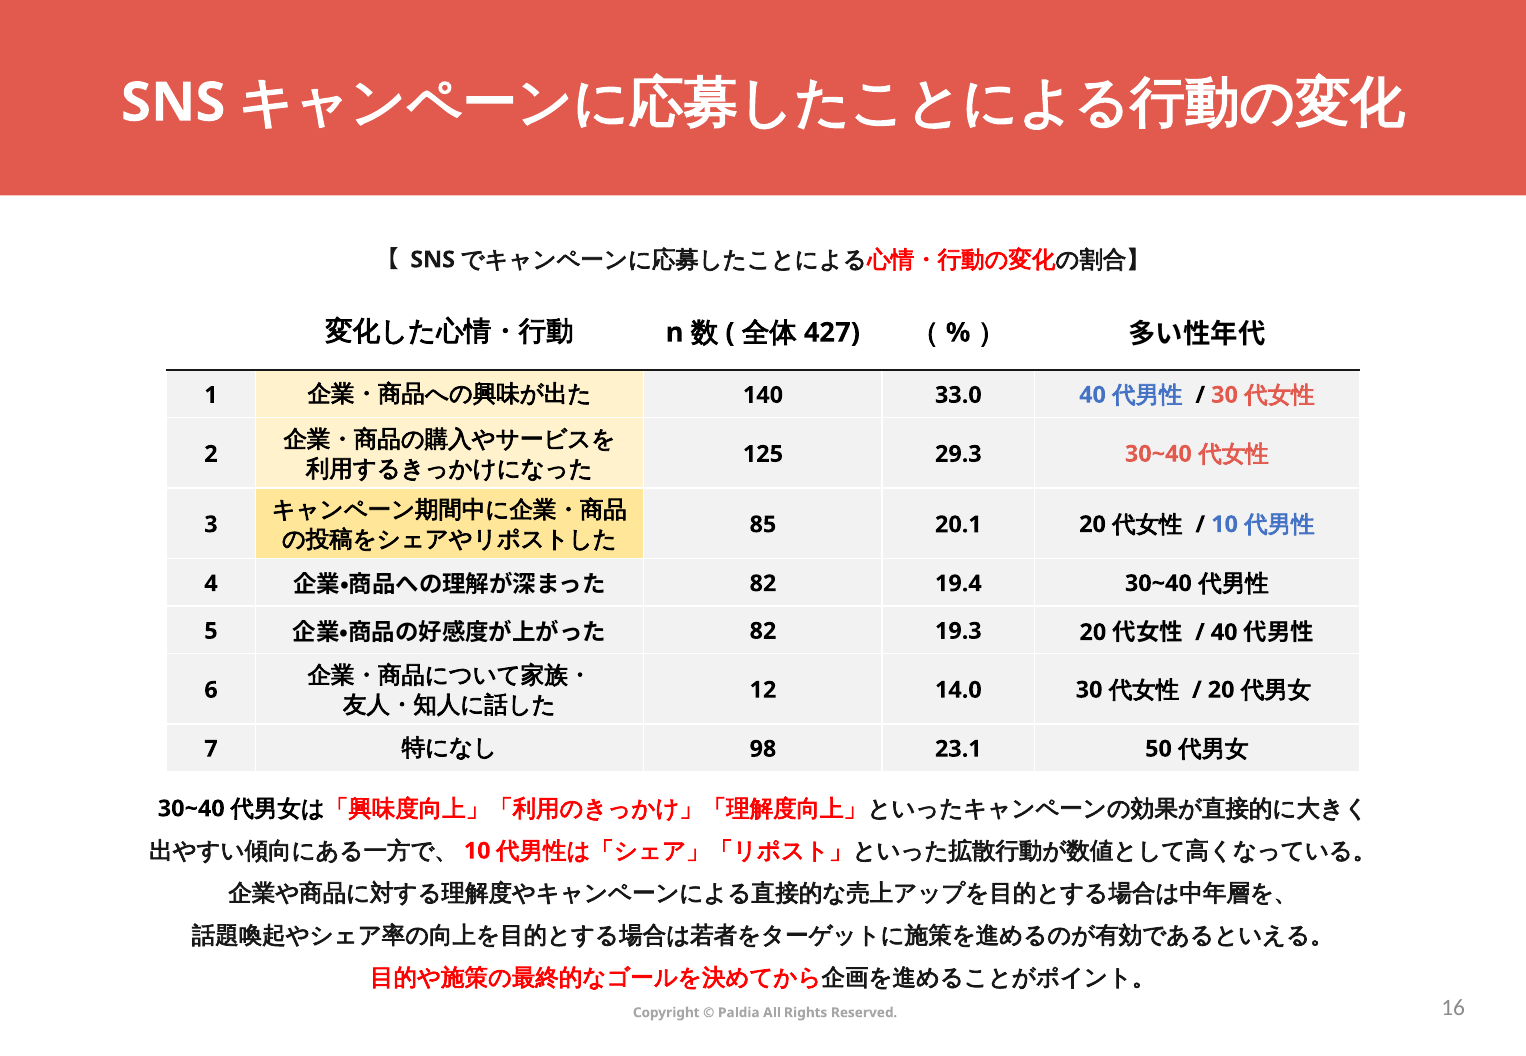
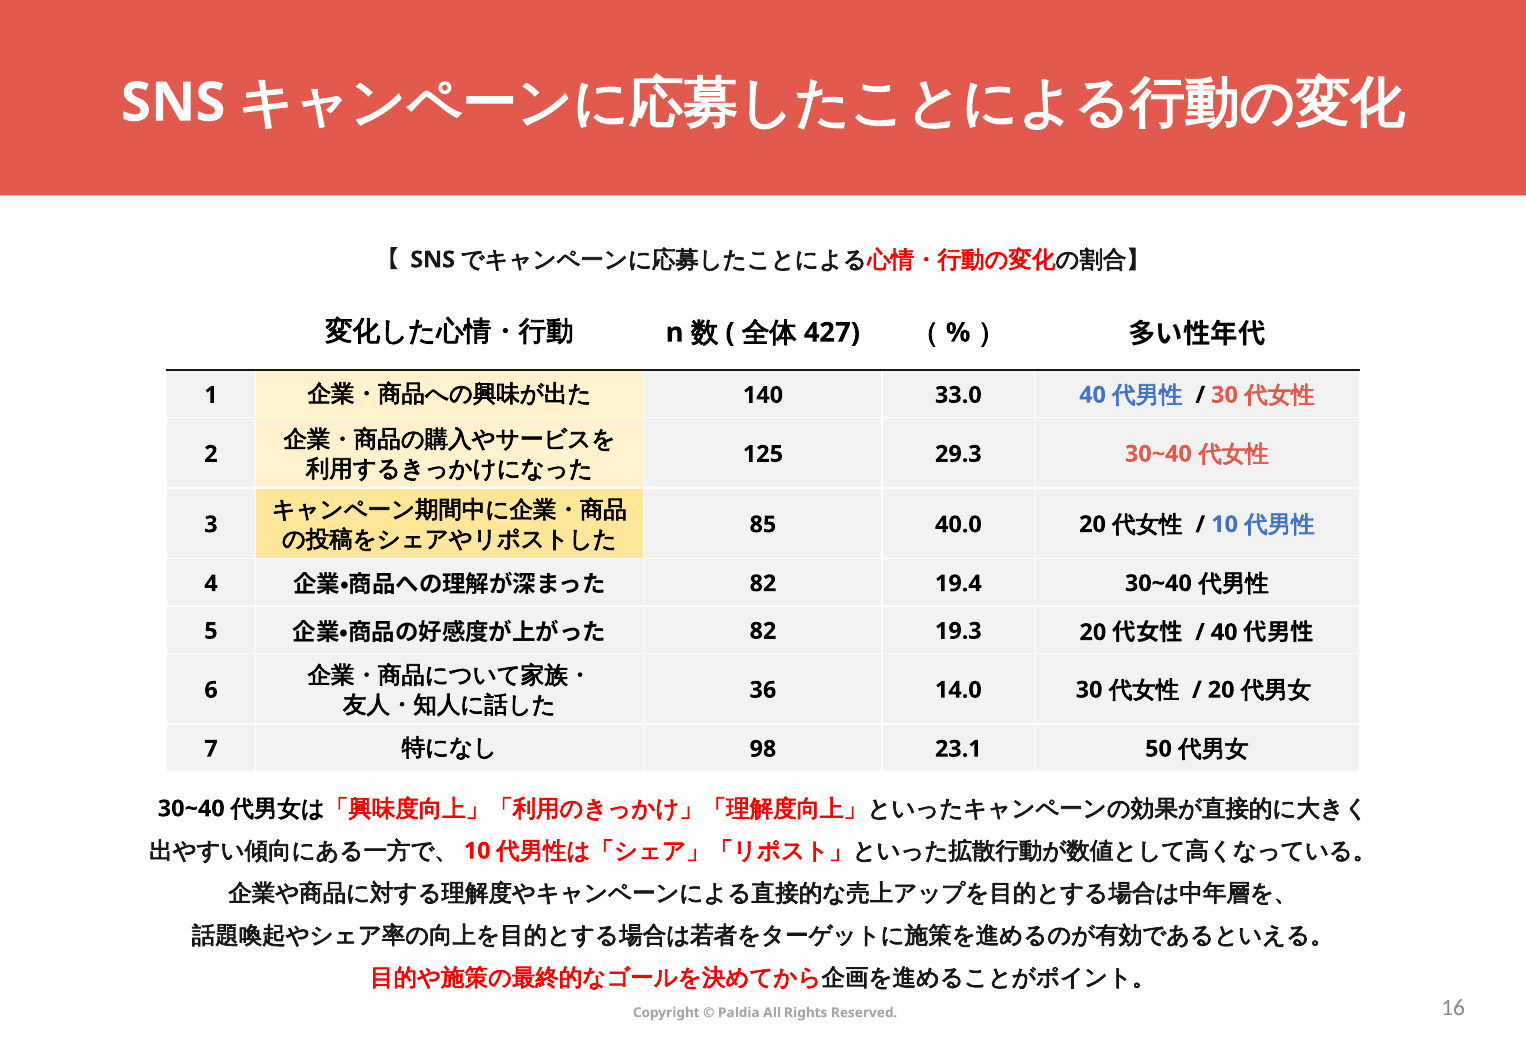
20.1: 20.1 -> 40.0 (958, 525)
12: 12 -> 36 (763, 690)
